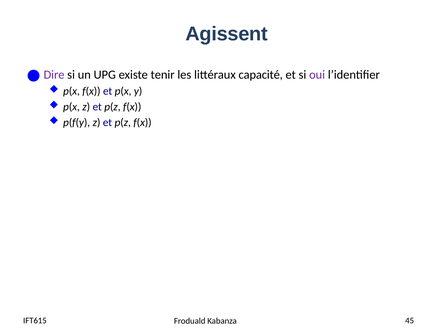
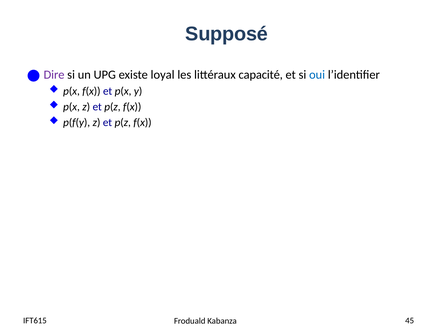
Agissent: Agissent -> Supposé (227, 34)
tenir: tenir -> loyal (163, 75)
oui colour: purple -> blue (317, 75)
